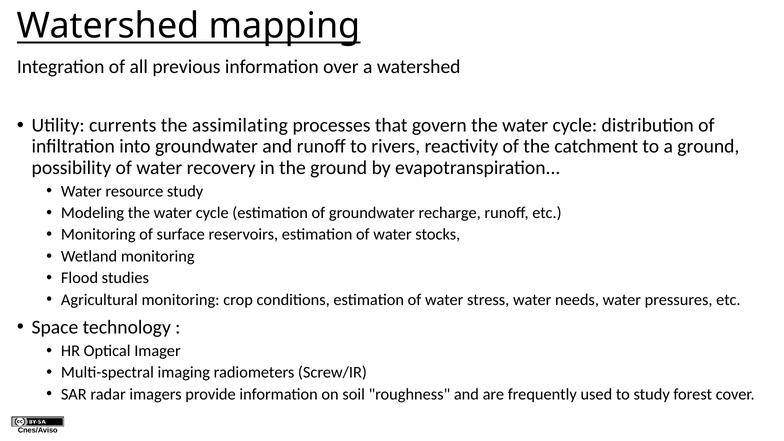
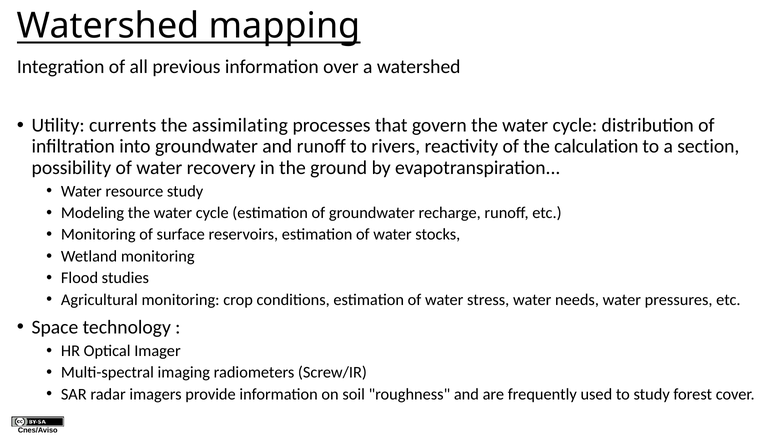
catchment: catchment -> calculation (596, 147)
a ground: ground -> section (708, 147)
